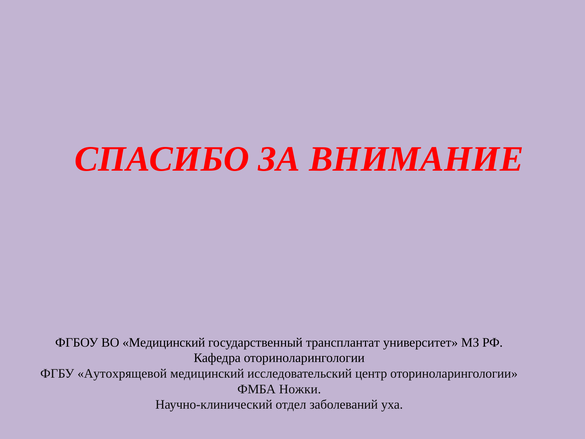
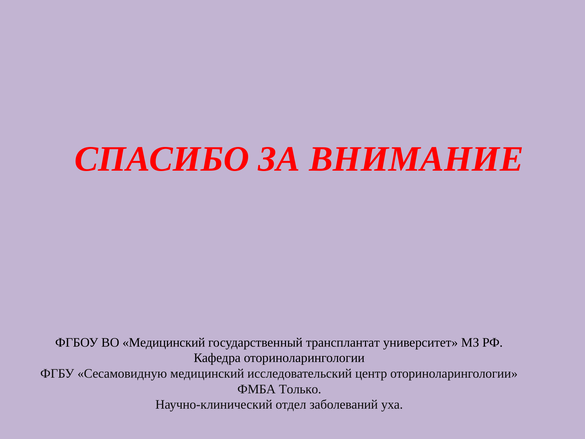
Аутохрящевой: Аутохрящевой -> Сесамовидную (122, 373)
Ножки: Ножки -> Только (300, 389)
